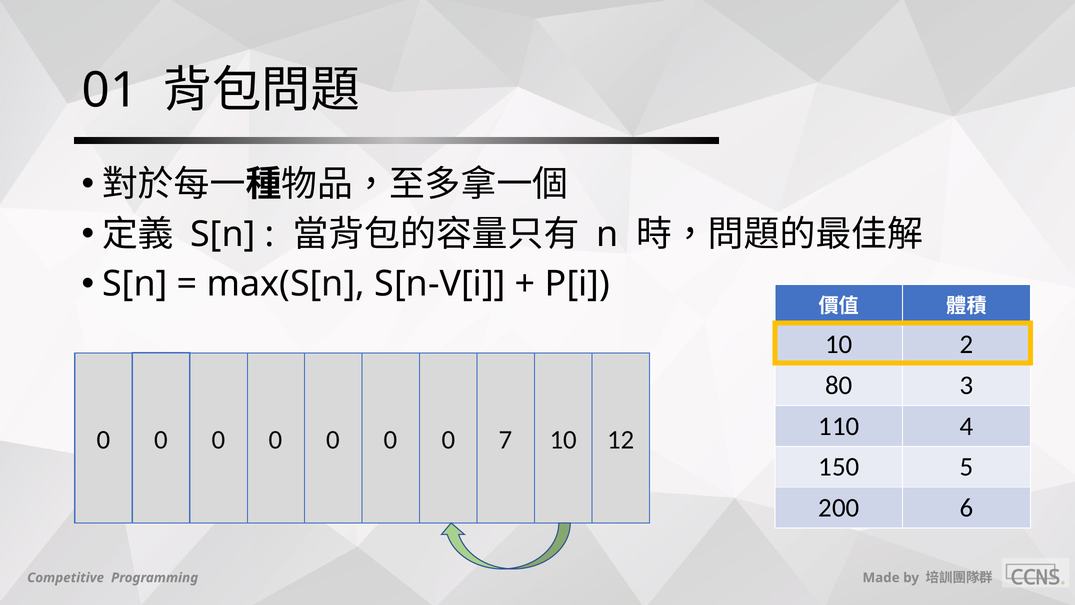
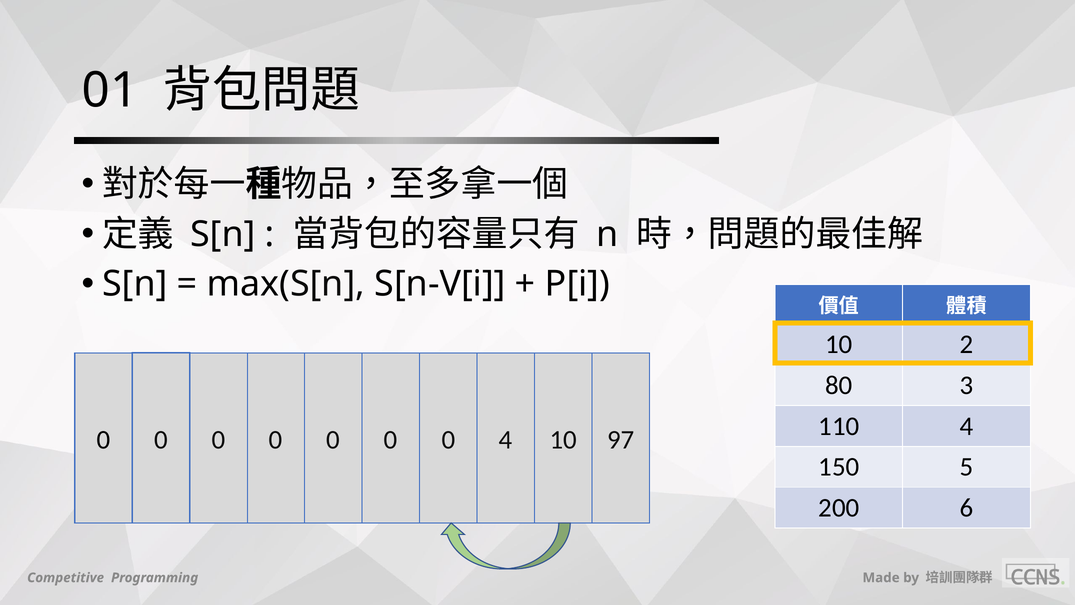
0 7: 7 -> 4 (506, 440)
12: 12 -> 97 (621, 440)
